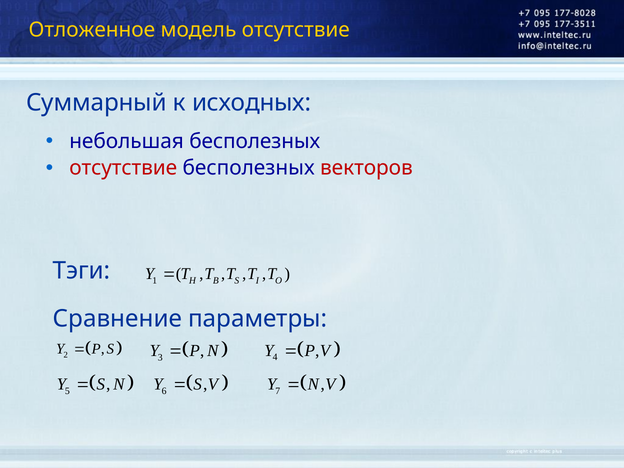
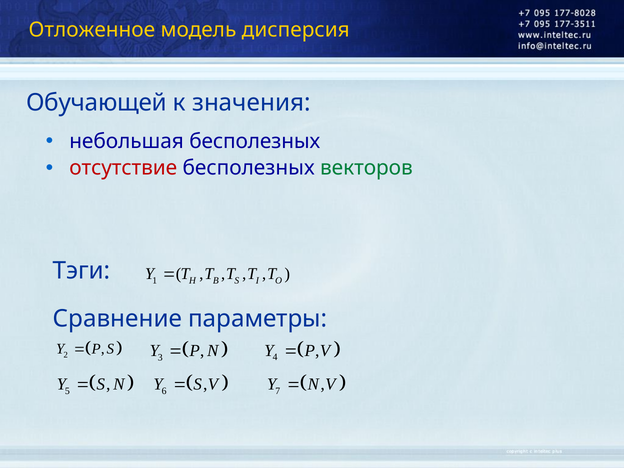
модель отсутствие: отсутствие -> дисперсия (296, 30)
Суммарный: Суммарный -> Обучающей (97, 103)
исходных: исходных -> значения (251, 103)
векторов colour: red -> green (366, 168)
